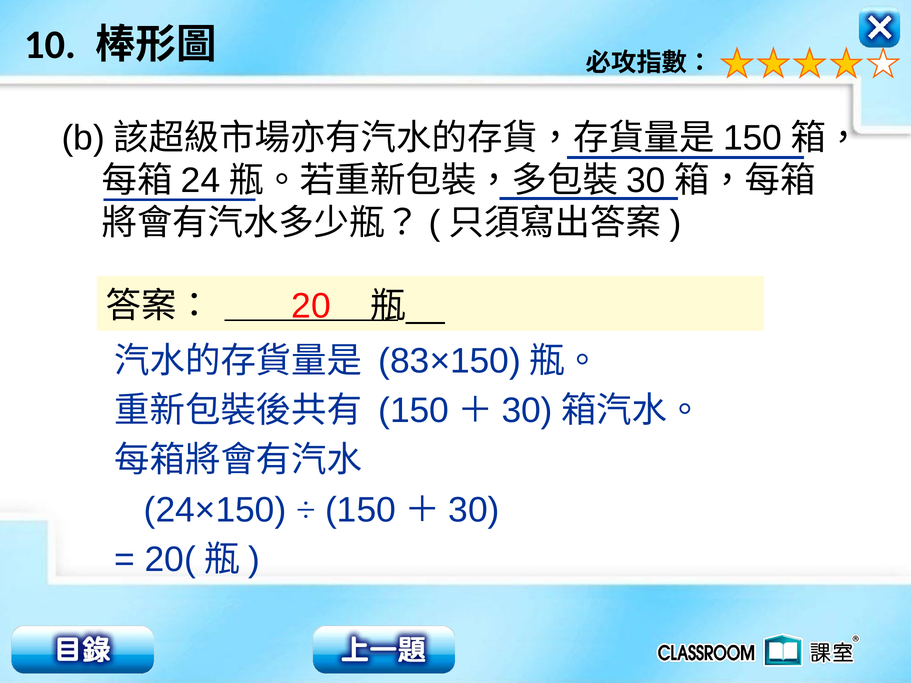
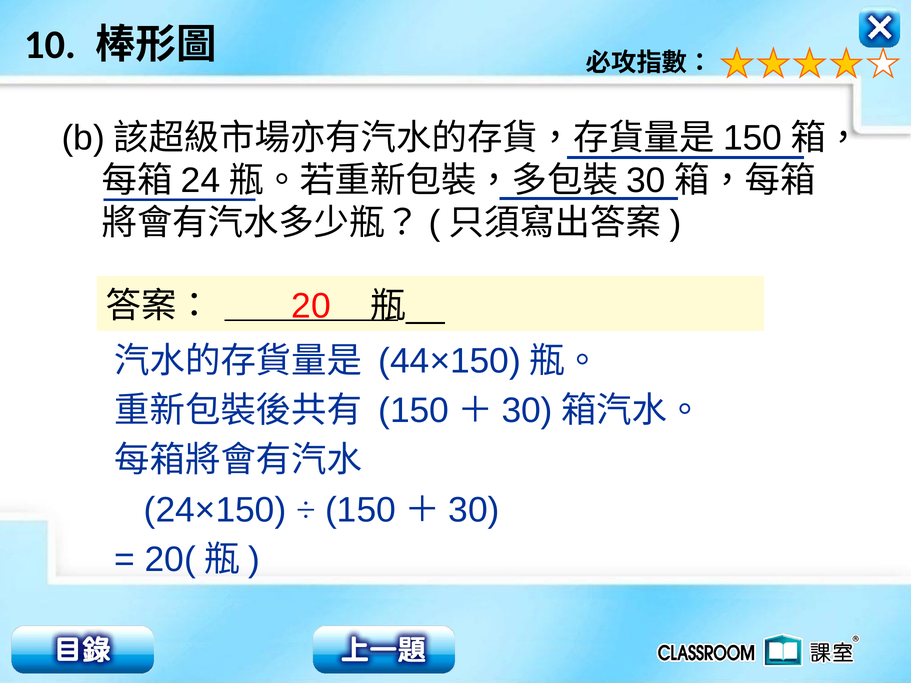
83×150: 83×150 -> 44×150 (450, 361)
